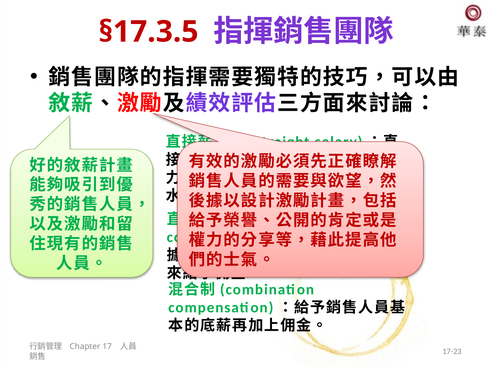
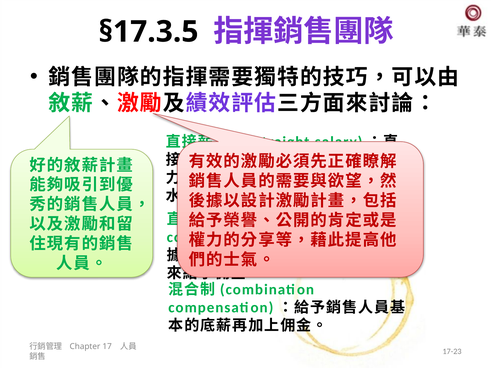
§17.3.5 colour: red -> black (148, 32)
